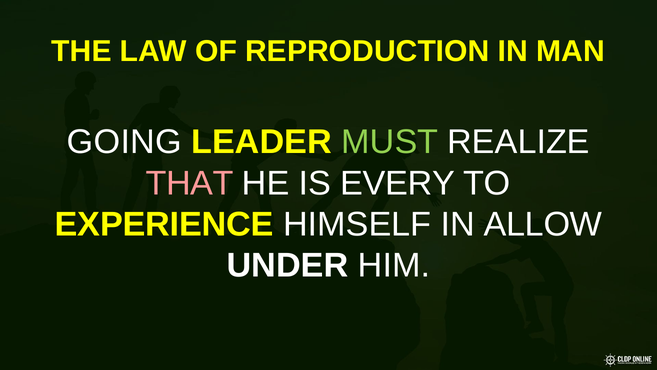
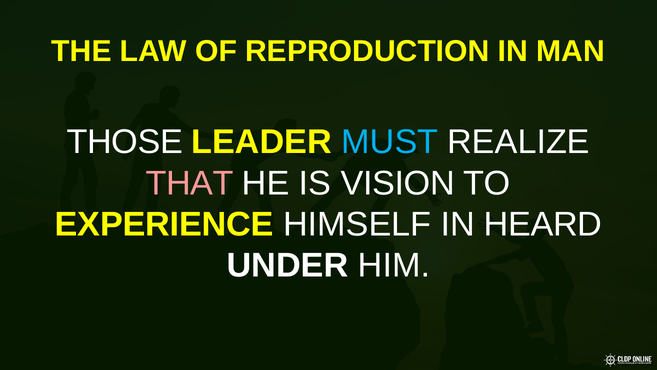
GOING: GOING -> THOSE (125, 142)
MUST colour: light green -> light blue (390, 142)
EVERY: EVERY -> VISION (398, 183)
ALLOW: ALLOW -> HEARD (543, 224)
